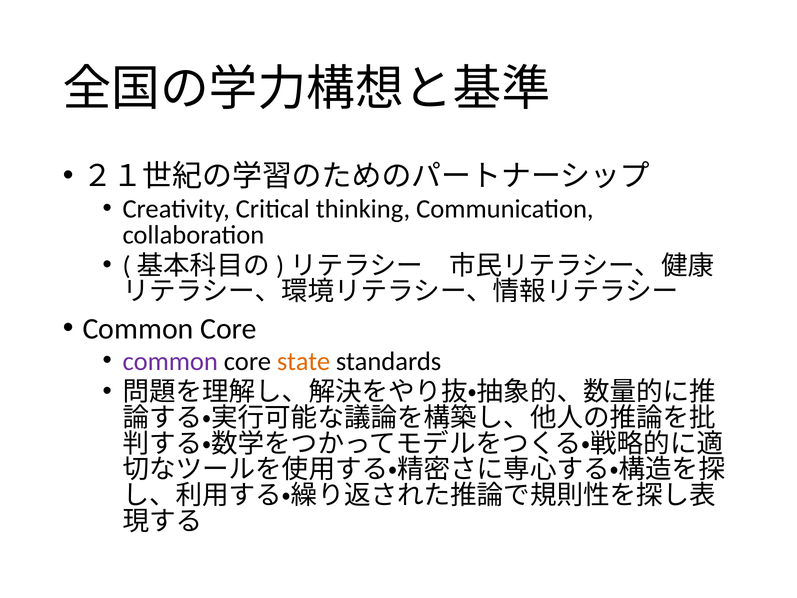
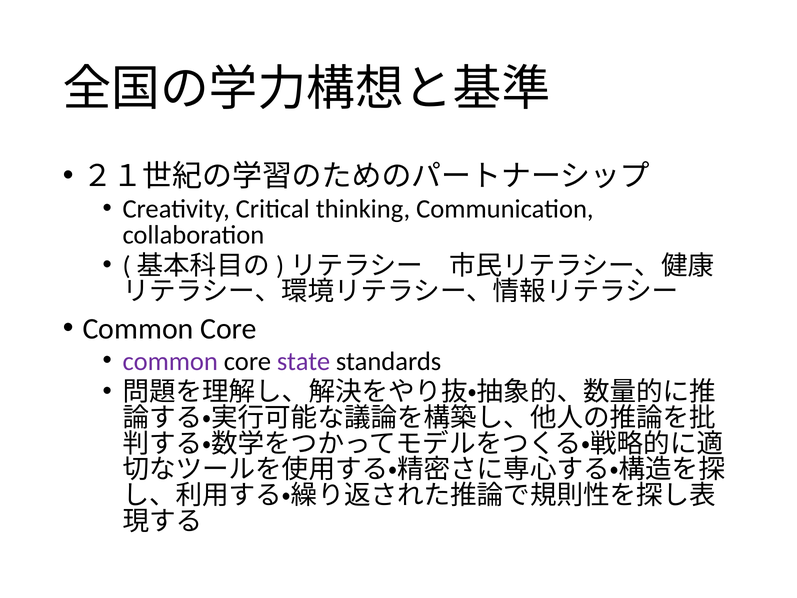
state colour: orange -> purple (304, 361)
